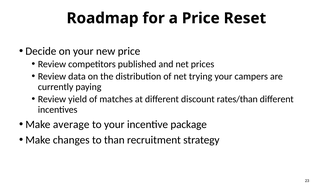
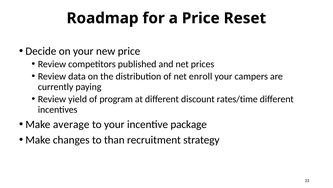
trying: trying -> enroll (201, 76)
matches: matches -> program (116, 99)
rates/than: rates/than -> rates/time (237, 99)
